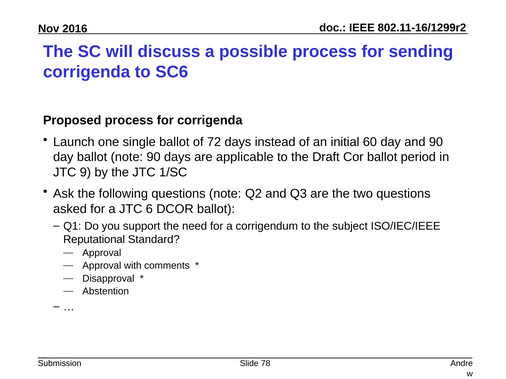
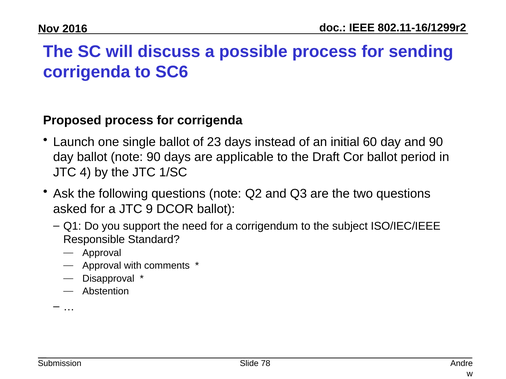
72: 72 -> 23 (214, 142)
9: 9 -> 4 (85, 173)
6: 6 -> 9 (149, 209)
Reputational: Reputational -> Responsible (94, 240)
